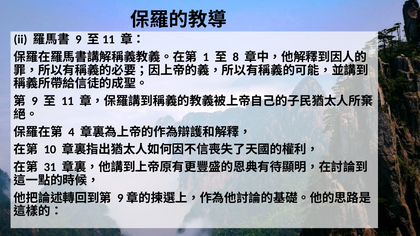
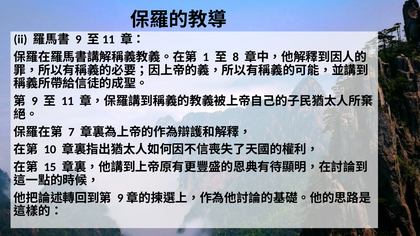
4: 4 -> 7 (71, 132)
31: 31 -> 15 (50, 167)
